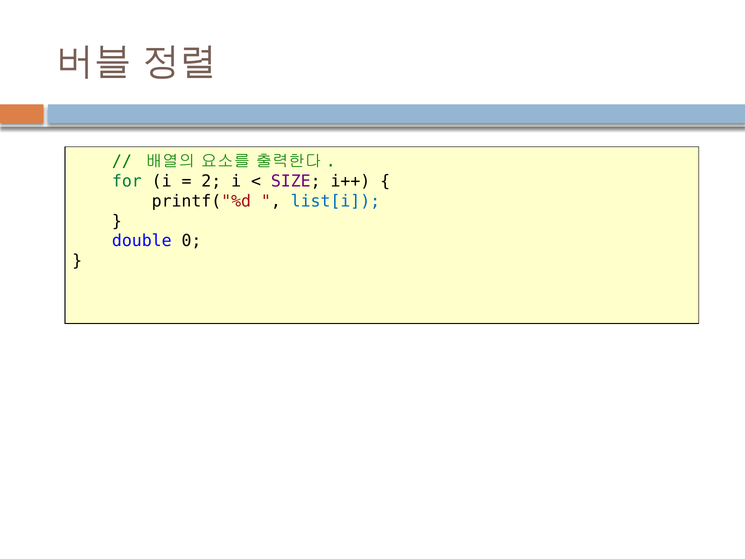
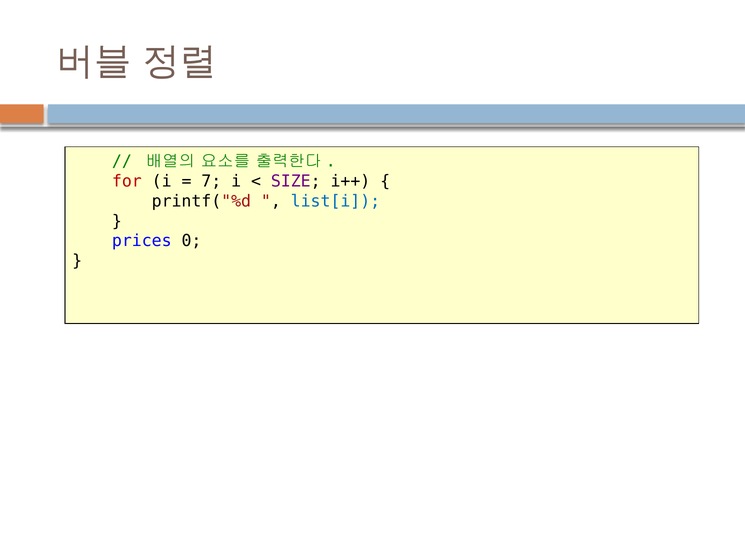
for colour: green -> red (127, 181)
2: 2 -> 7 (211, 181)
double: double -> prices (142, 241)
